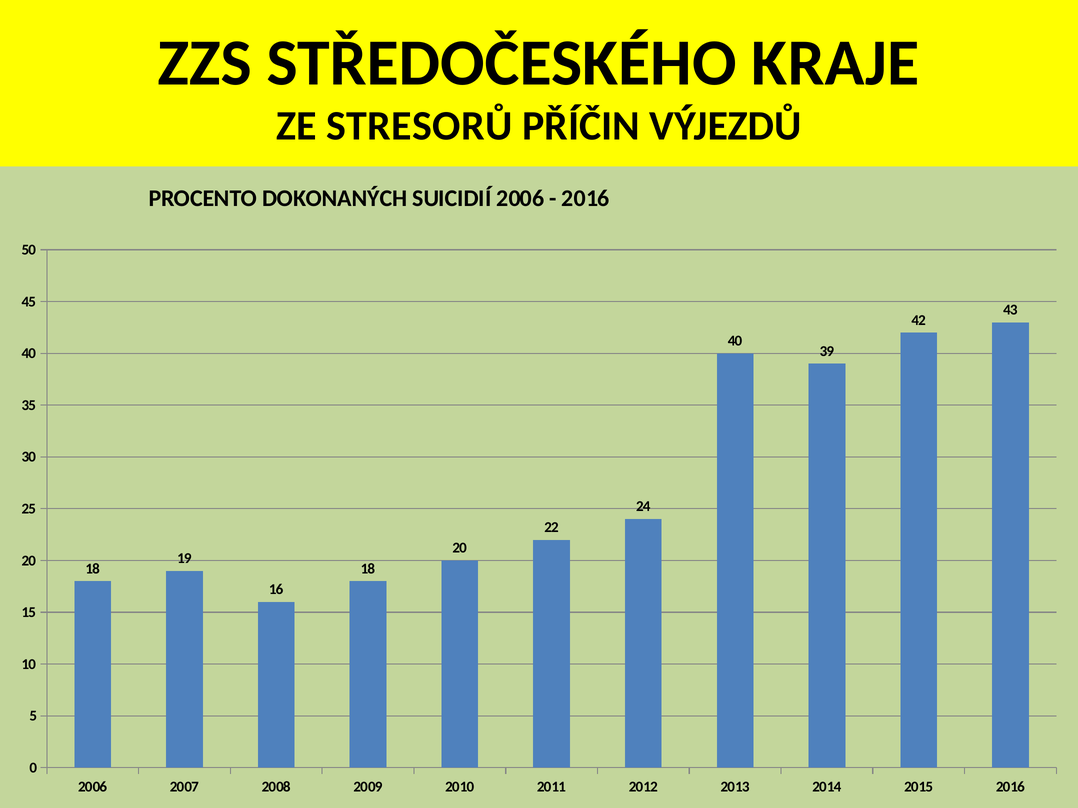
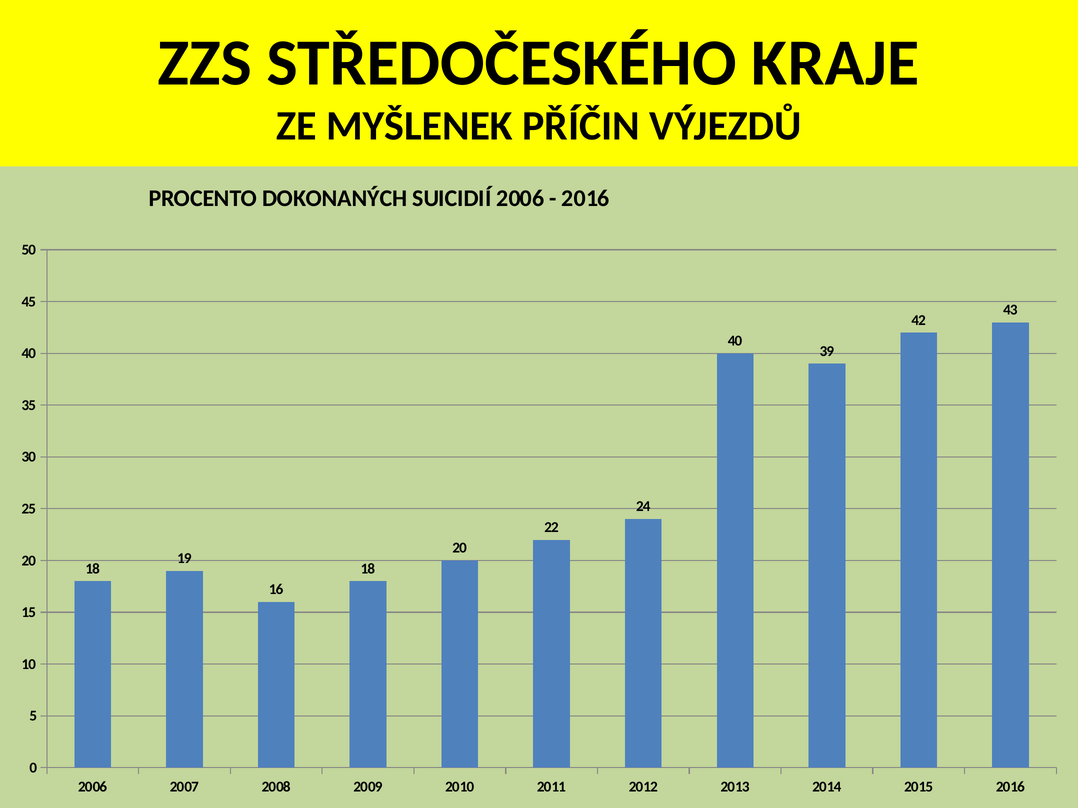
STRESORŮ: STRESORŮ -> MYŠLENEK (419, 126)
